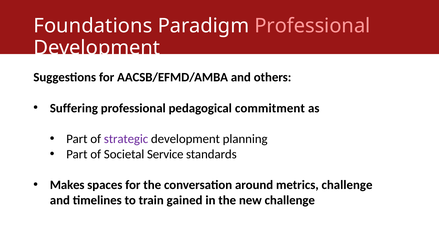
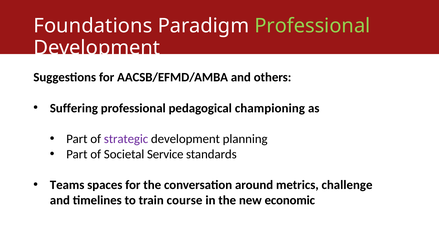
Professional colour: pink -> light green (312, 26)
commitment: commitment -> championing (270, 108)
Makes: Makes -> Teams (67, 185)
gained: gained -> course (185, 200)
new challenge: challenge -> economic (290, 200)
